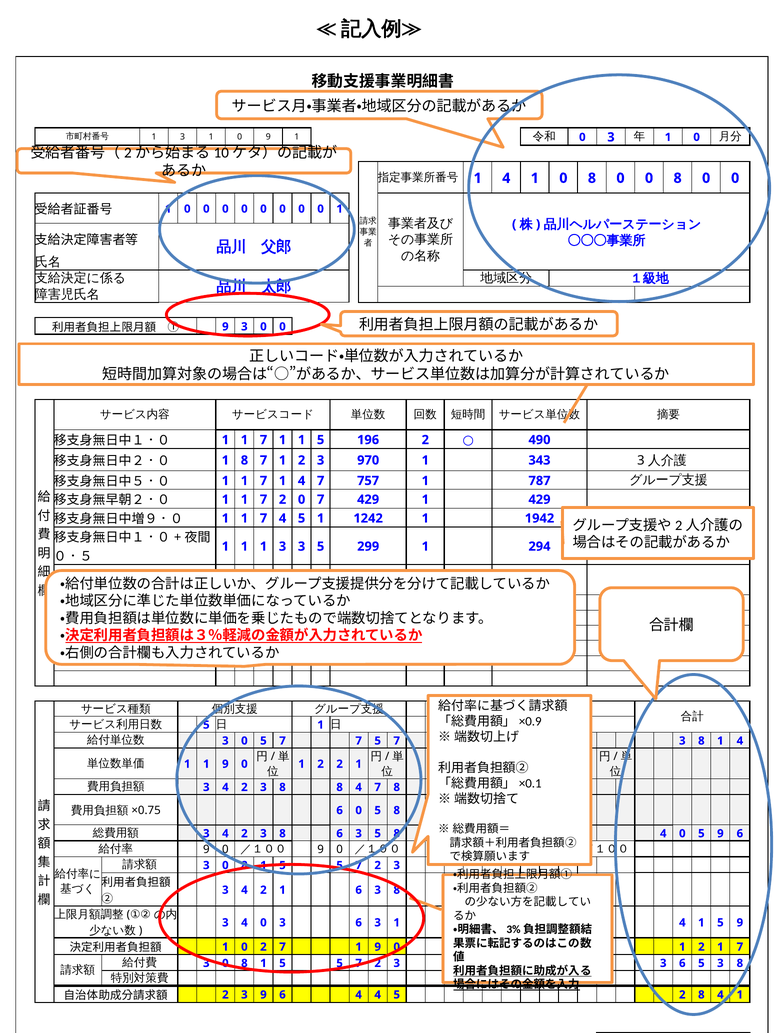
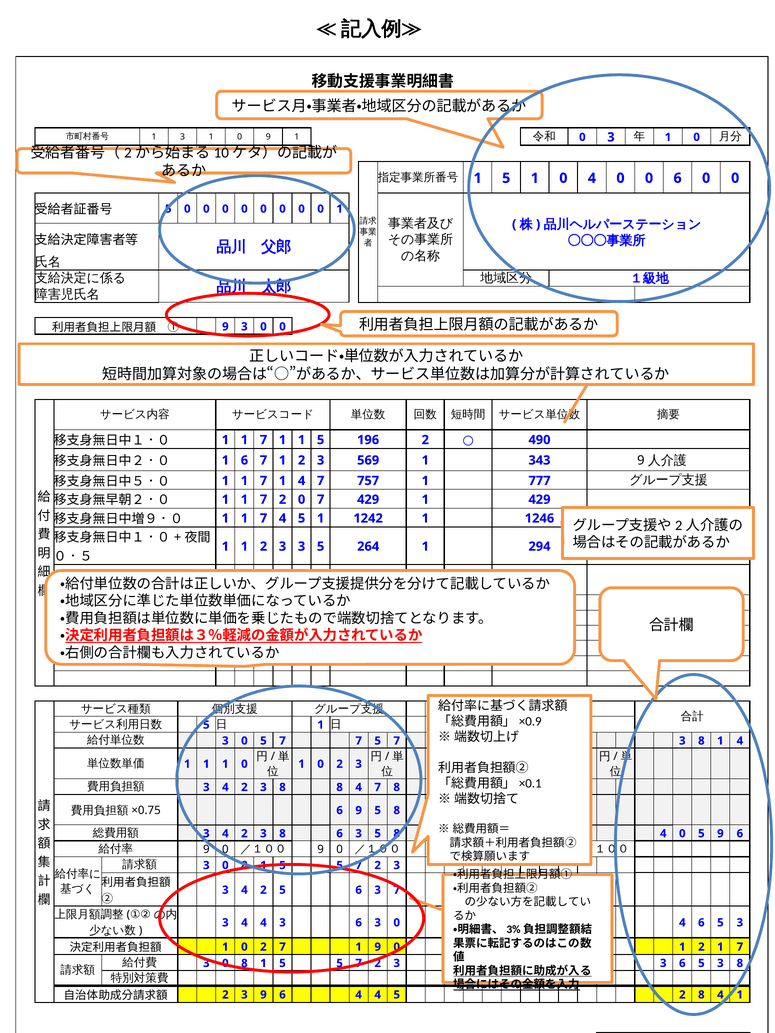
4: 4 -> 5 (506, 178)
1 0 8: 8 -> 4 (592, 178)
0 0 8: 8 -> 6 (678, 178)
1: 1 -> 5 (168, 209)
1 8: 8 -> 6 (244, 460)
970: 970 -> 569 (368, 460)
343 3: 3 -> 9 (641, 460)
787: 787 -> 777 (540, 481)
1942: 1942 -> 1246 (540, 518)
1 1 1: 1 -> 2 (263, 547)
299: 299 -> 264 (368, 547)
1 1 9: 9 -> 1 (225, 764)
2: 2 -> 0 (321, 764)
1: 1 -> 3 (359, 764)
6 0: 0 -> 9 (359, 811)
4 2 1: 1 -> 5 (282, 890)
6 3 8: 8 -> 7 (397, 890)
3 4 0: 0 -> 4 (263, 923)
6 3 1: 1 -> 0 (397, 923)
1: 1 -> 6 (701, 923)
9: 9 -> 3 (740, 923)
